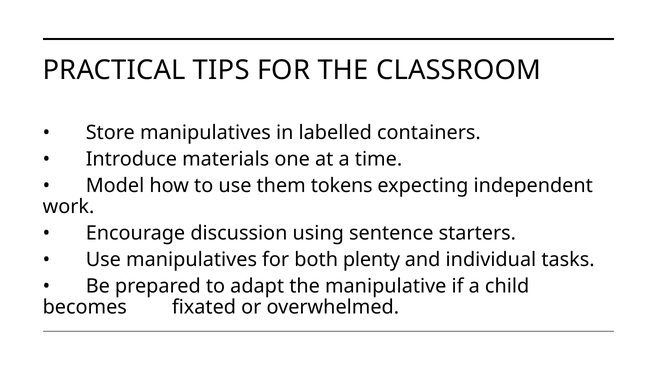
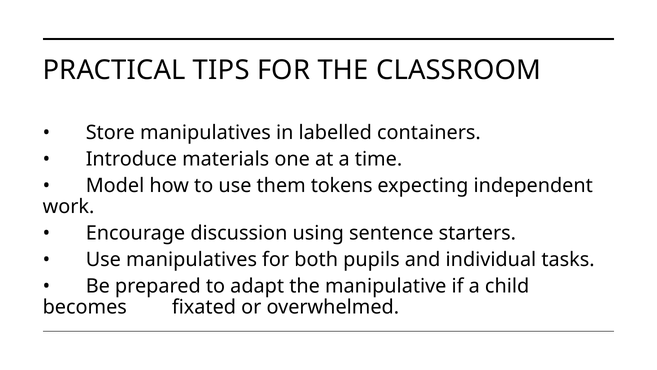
plenty: plenty -> pupils (371, 259)
